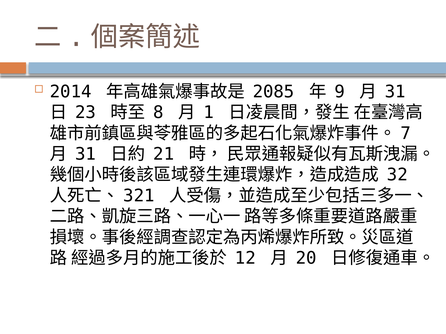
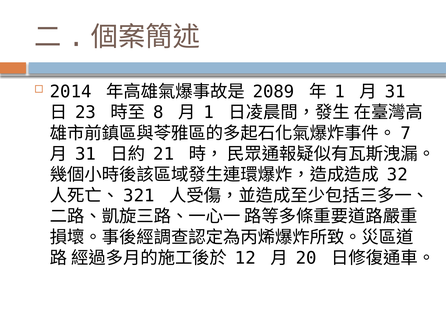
2085: 2085 -> 2089 (274, 92)
9: 9 -> 1 (340, 92)
